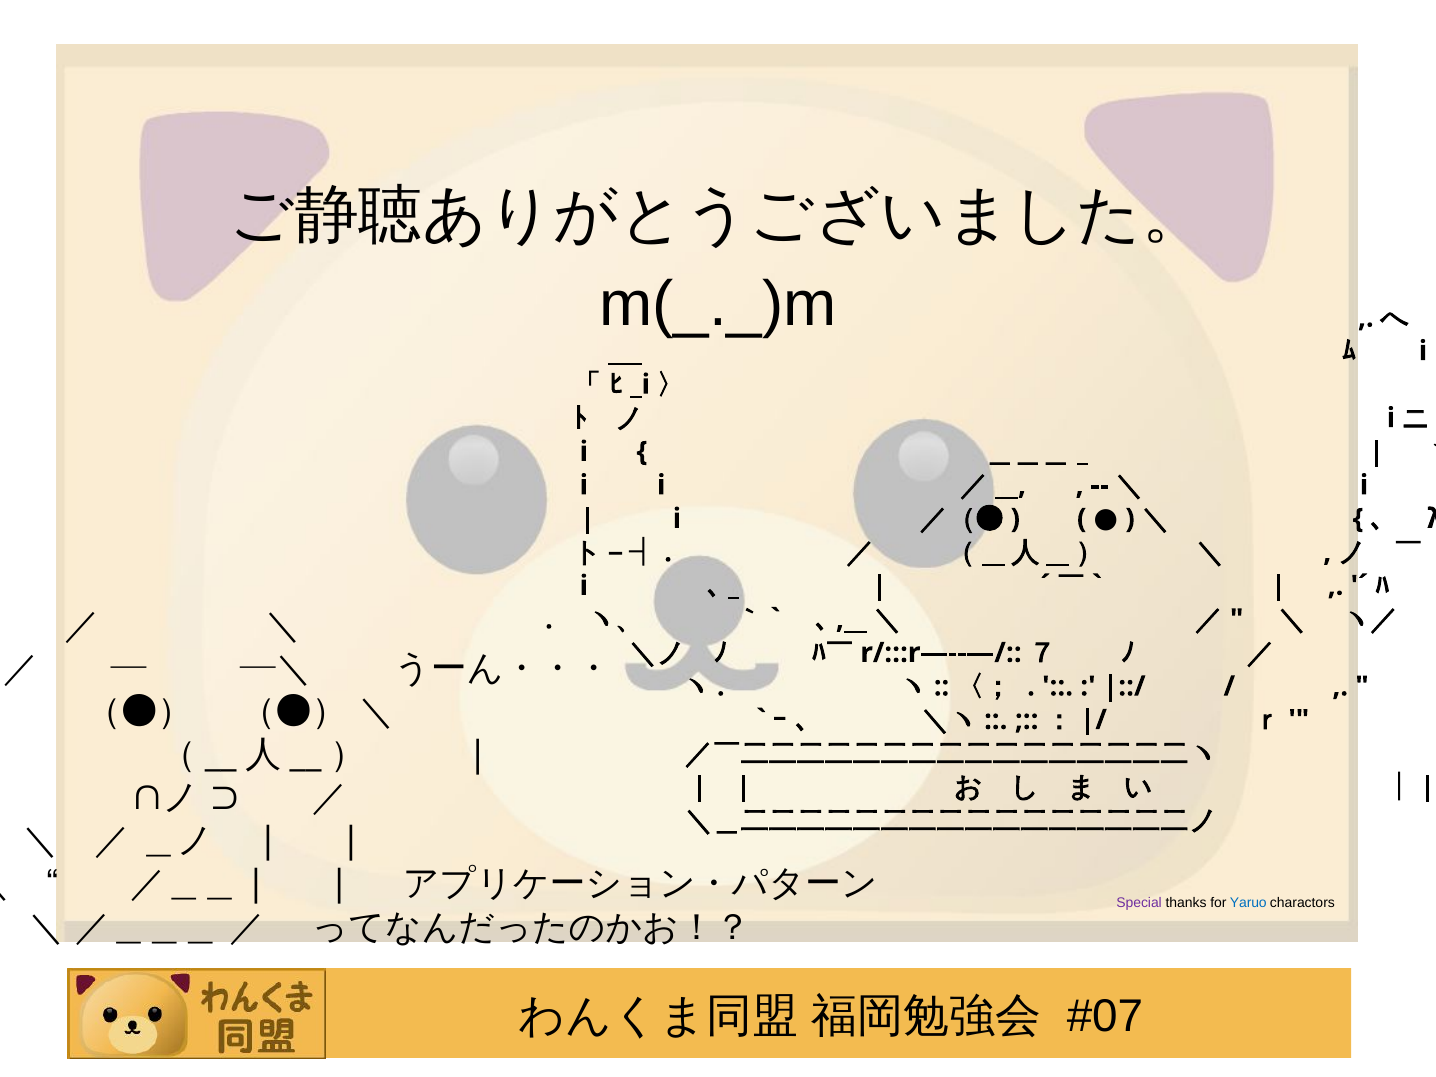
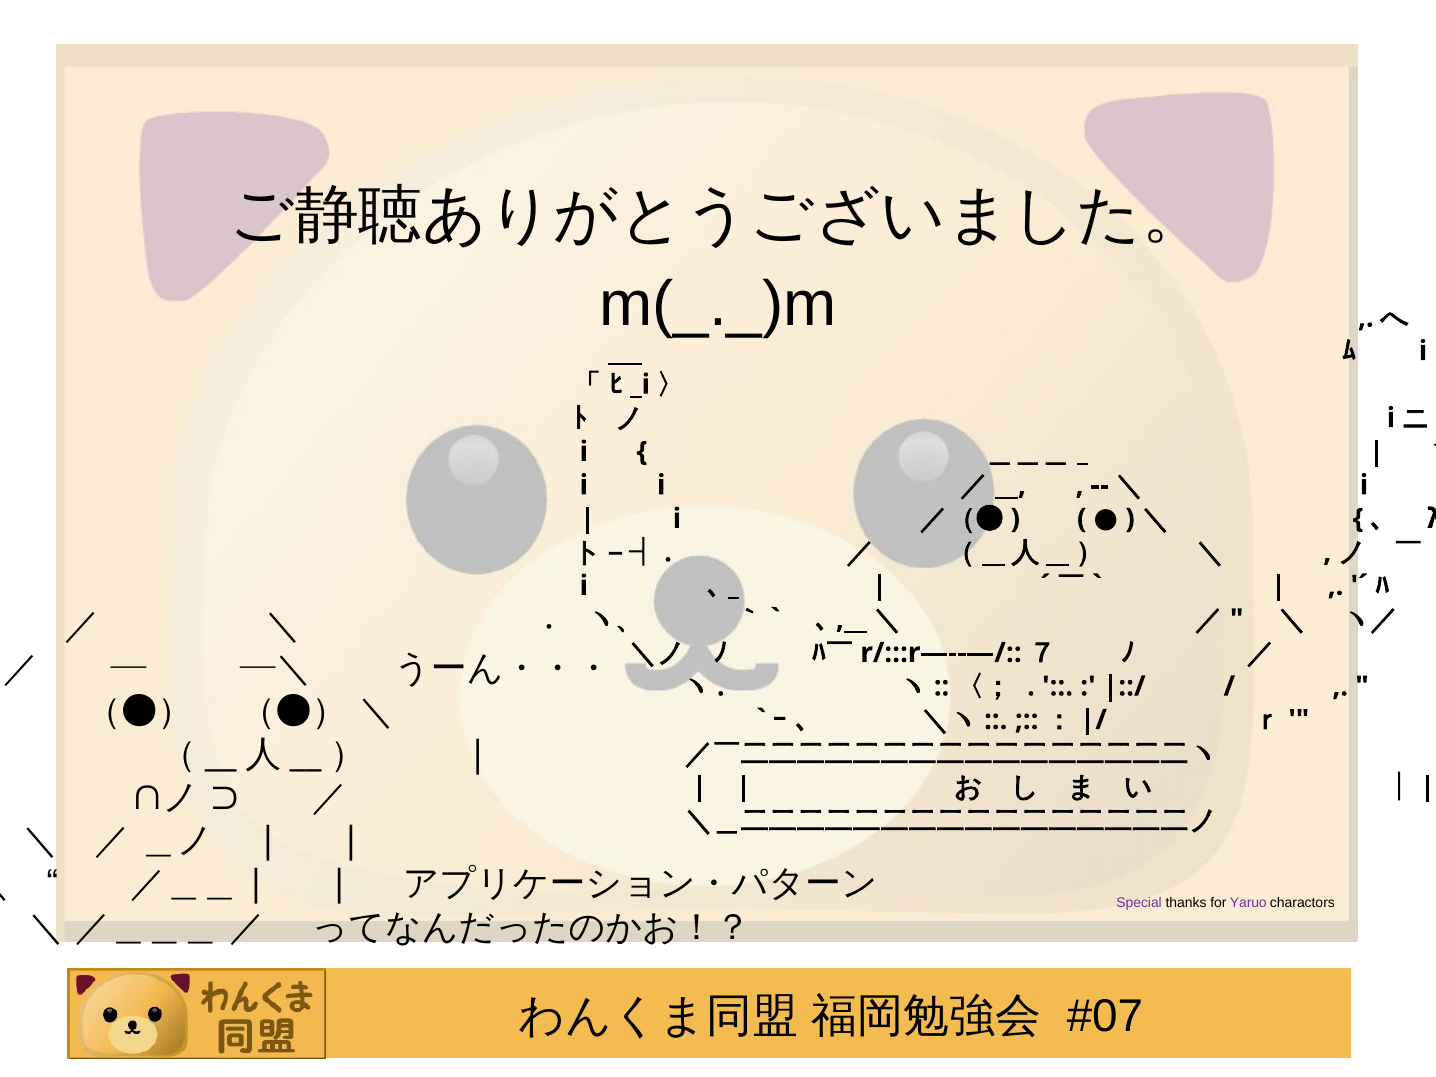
Yaruo colour: blue -> purple (1248, 903)
